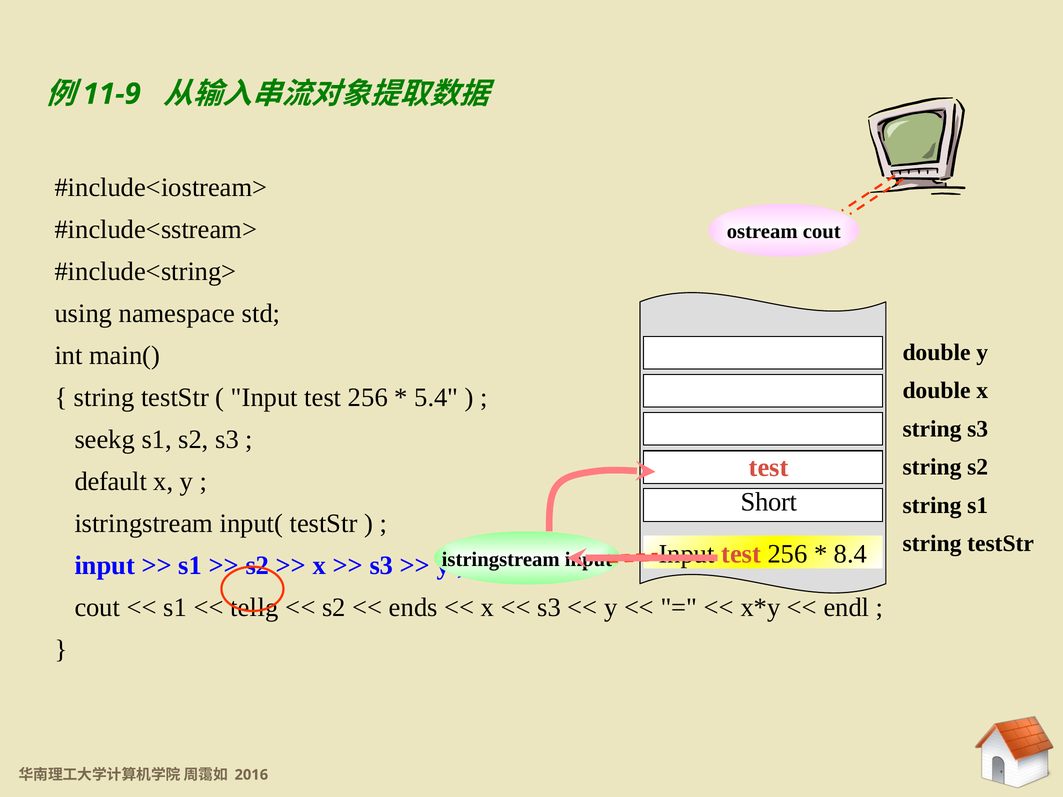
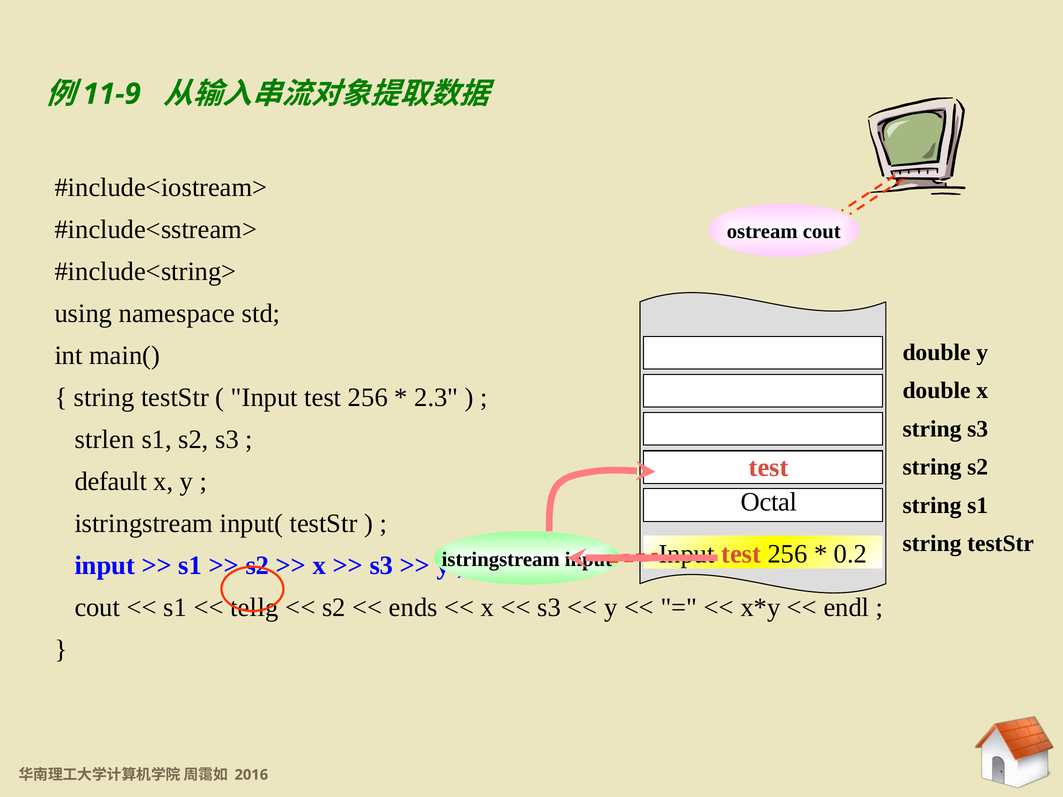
5.4: 5.4 -> 2.3 (436, 398)
seekg: seekg -> strlen (105, 440)
Short: Short -> Octal (769, 502)
8.4: 8.4 -> 0.2 (851, 554)
